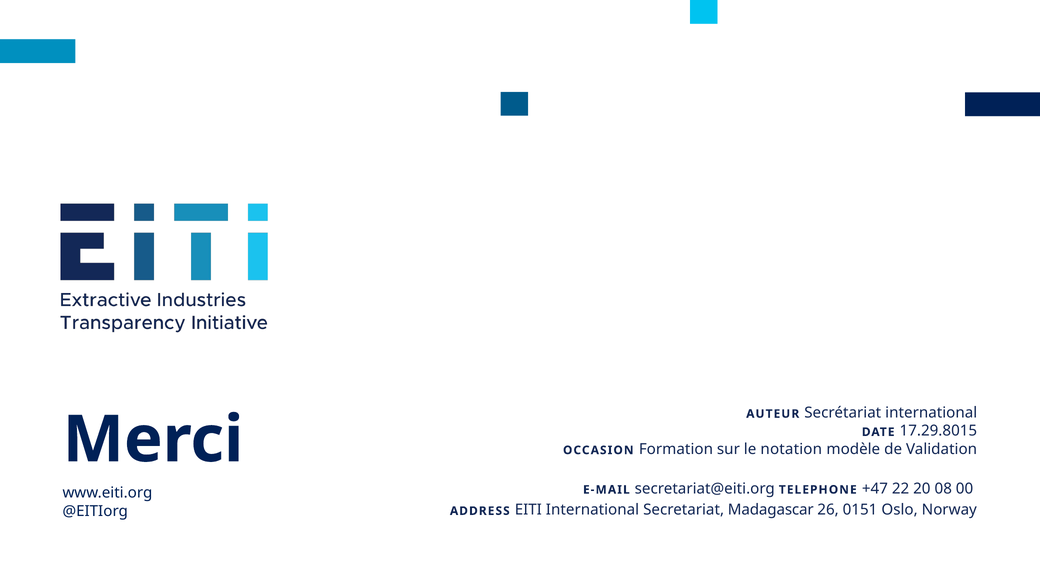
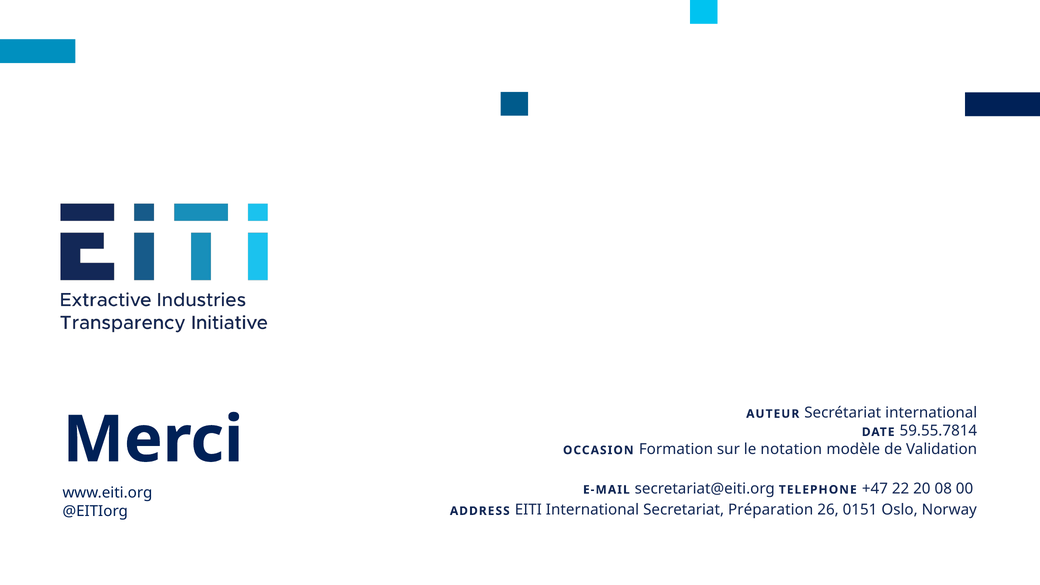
17.29.8015: 17.29.8015 -> 59.55.7814 (938, 431)
Madagascar: Madagascar -> Préparation (771, 510)
